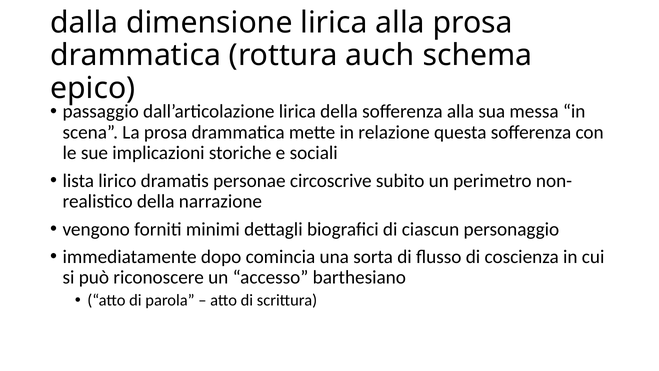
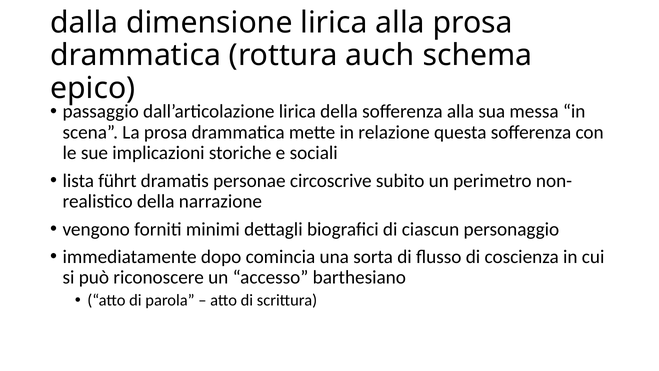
lirico: lirico -> führt (117, 181)
